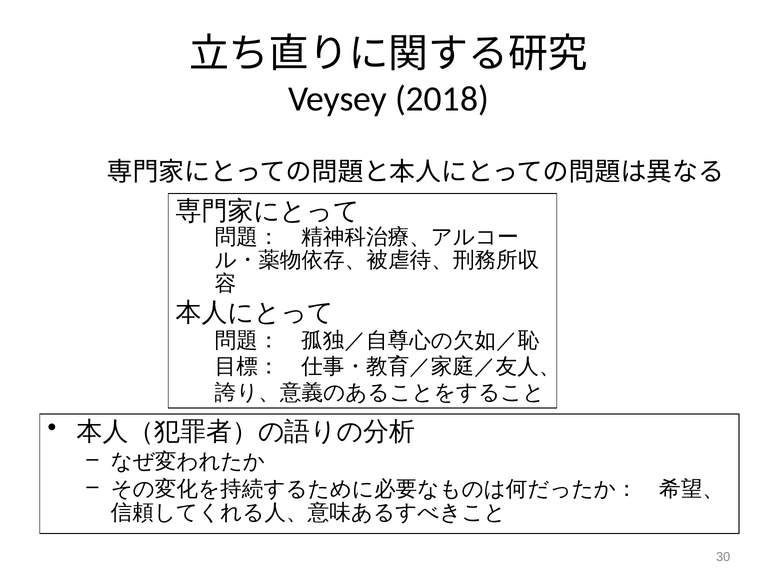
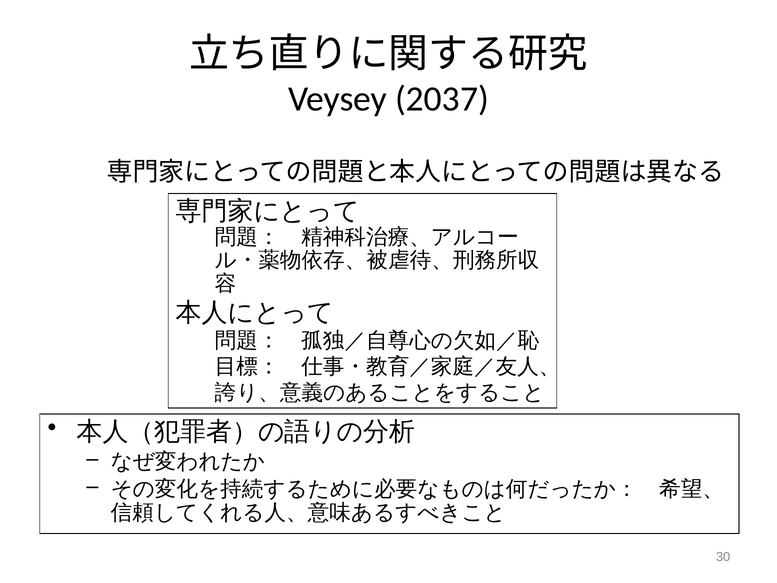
2018: 2018 -> 2037 (442, 99)
